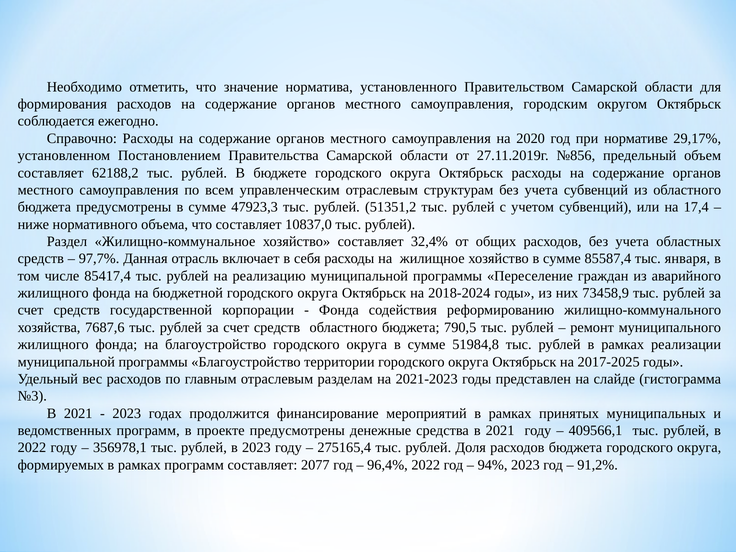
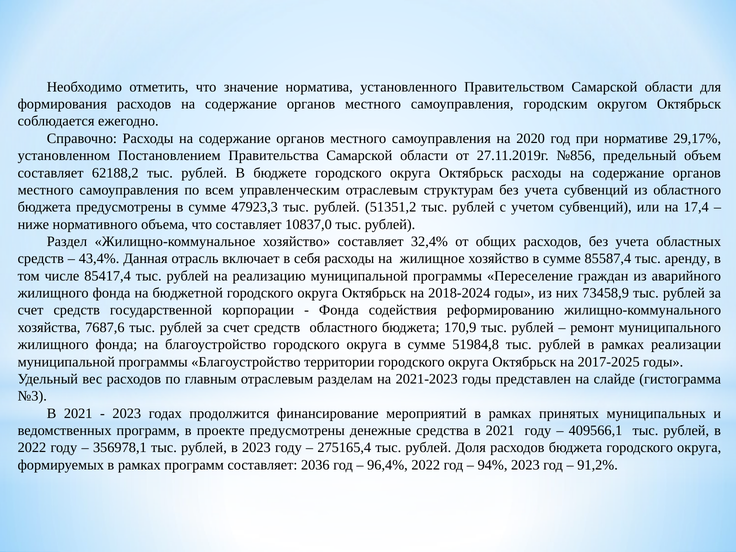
97,7%: 97,7% -> 43,4% (99, 259)
января: января -> аренду (687, 259)
790,5: 790,5 -> 170,9 (460, 327)
2077: 2077 -> 2036 (315, 465)
